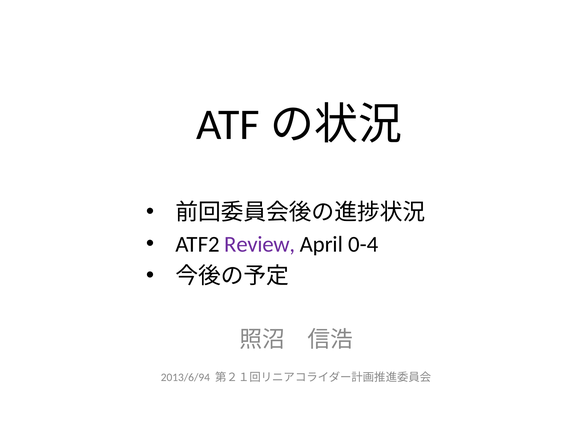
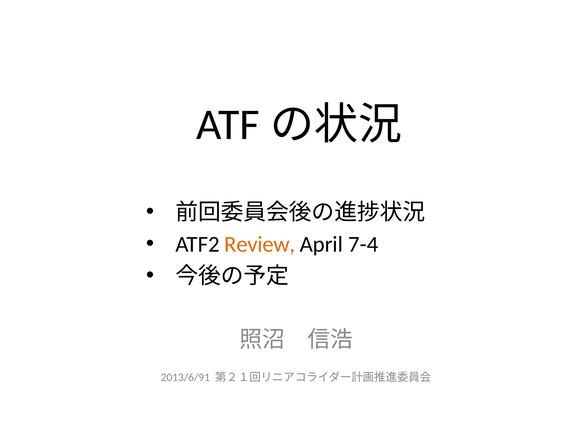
Review colour: purple -> orange (260, 245)
0-4: 0-4 -> 7-4 (363, 245)
2013/6/94: 2013/6/94 -> 2013/6/91 (185, 378)
